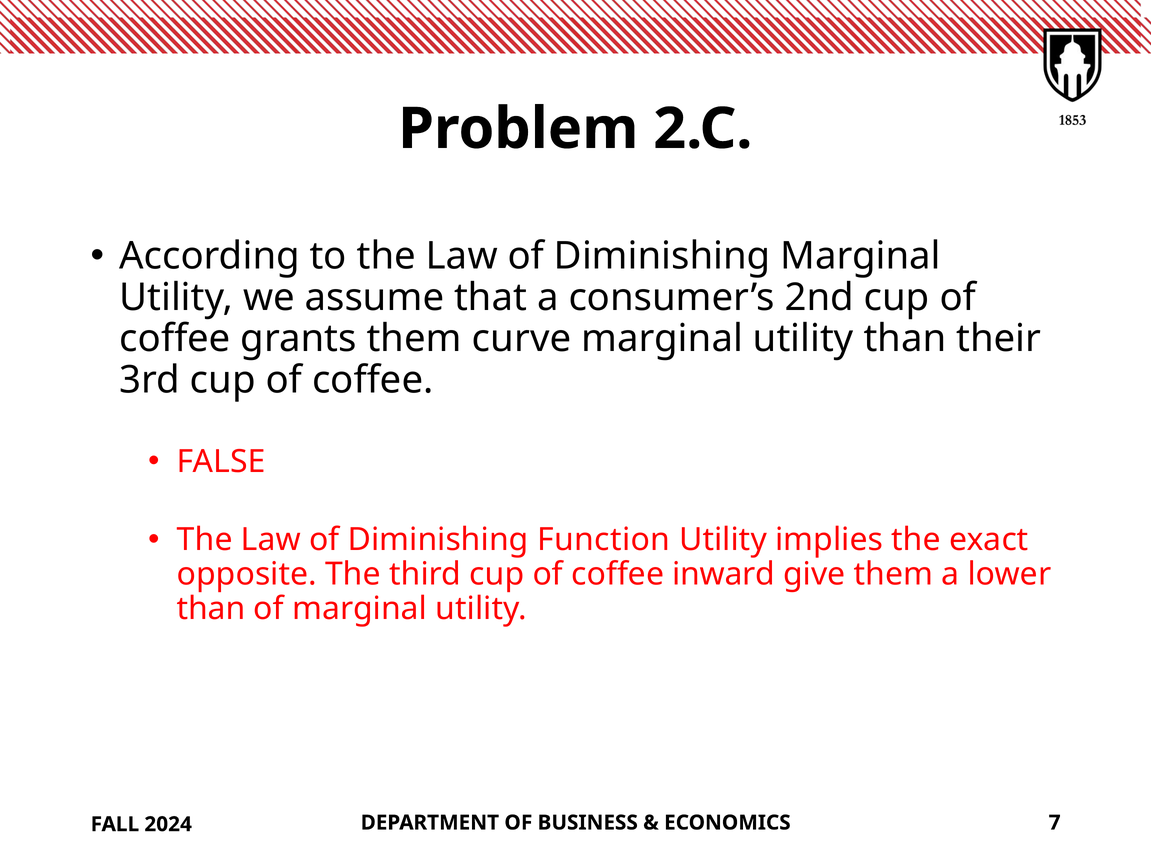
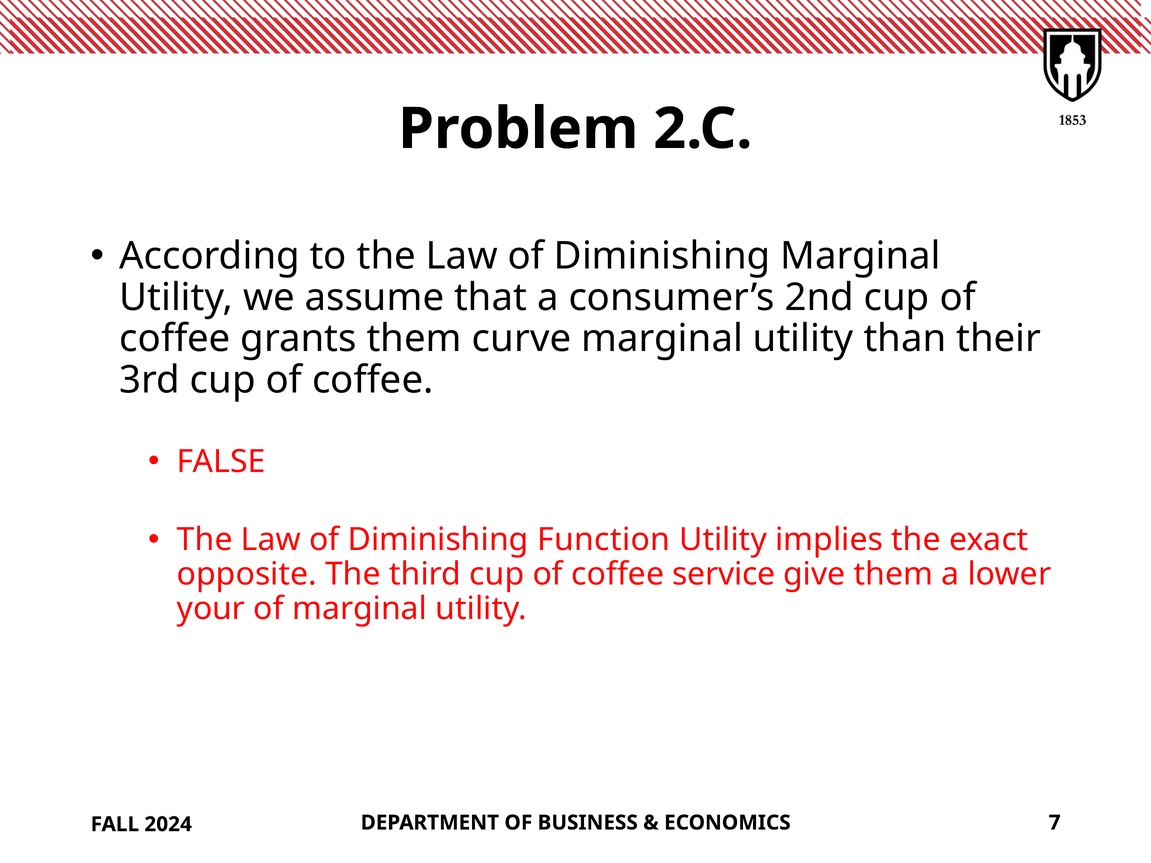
inward: inward -> service (724, 574)
than: than -> your (211, 609)
